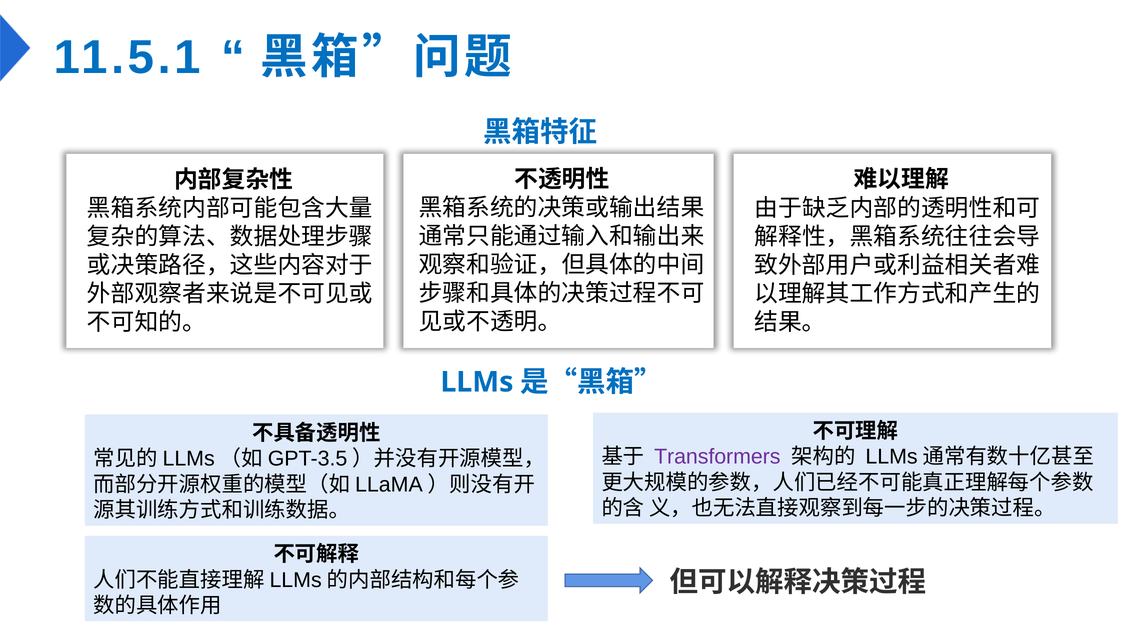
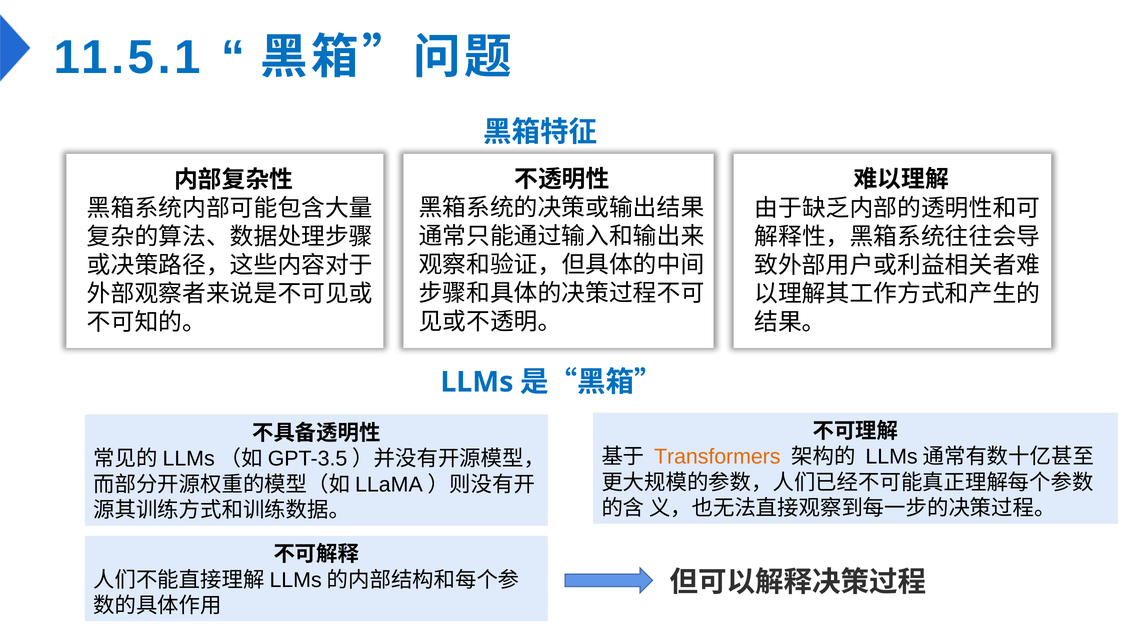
Transformers colour: purple -> orange (717, 457)
